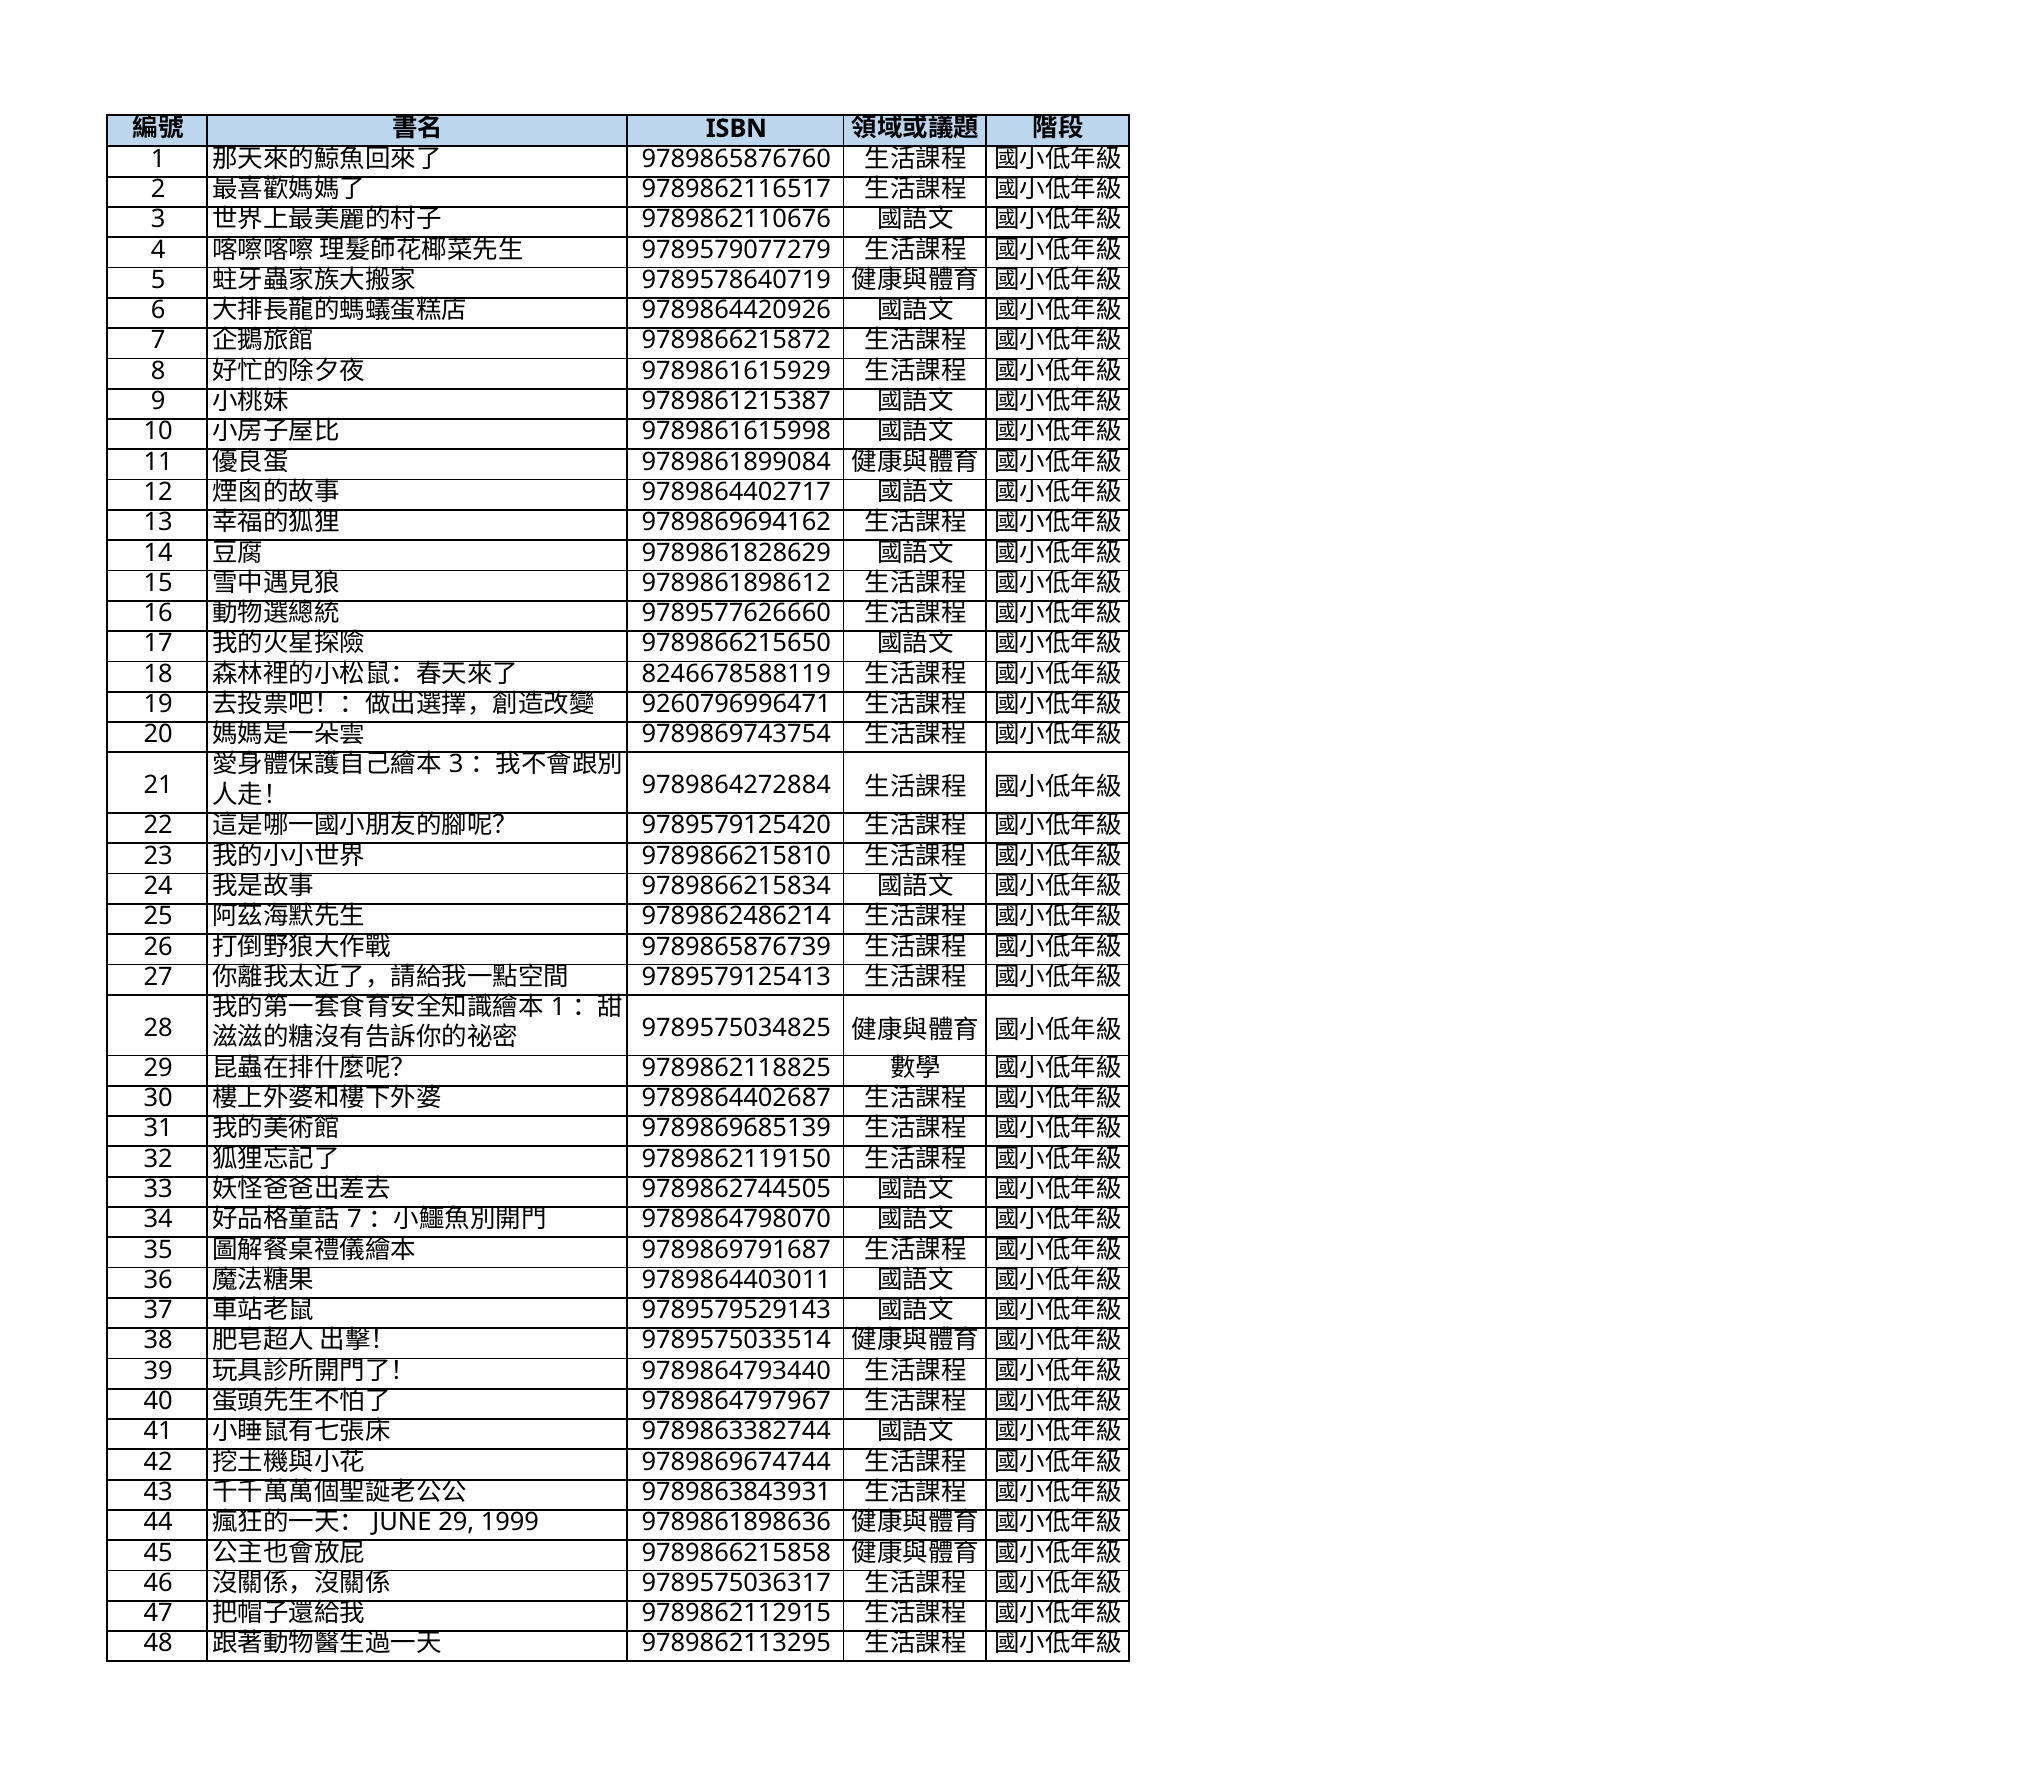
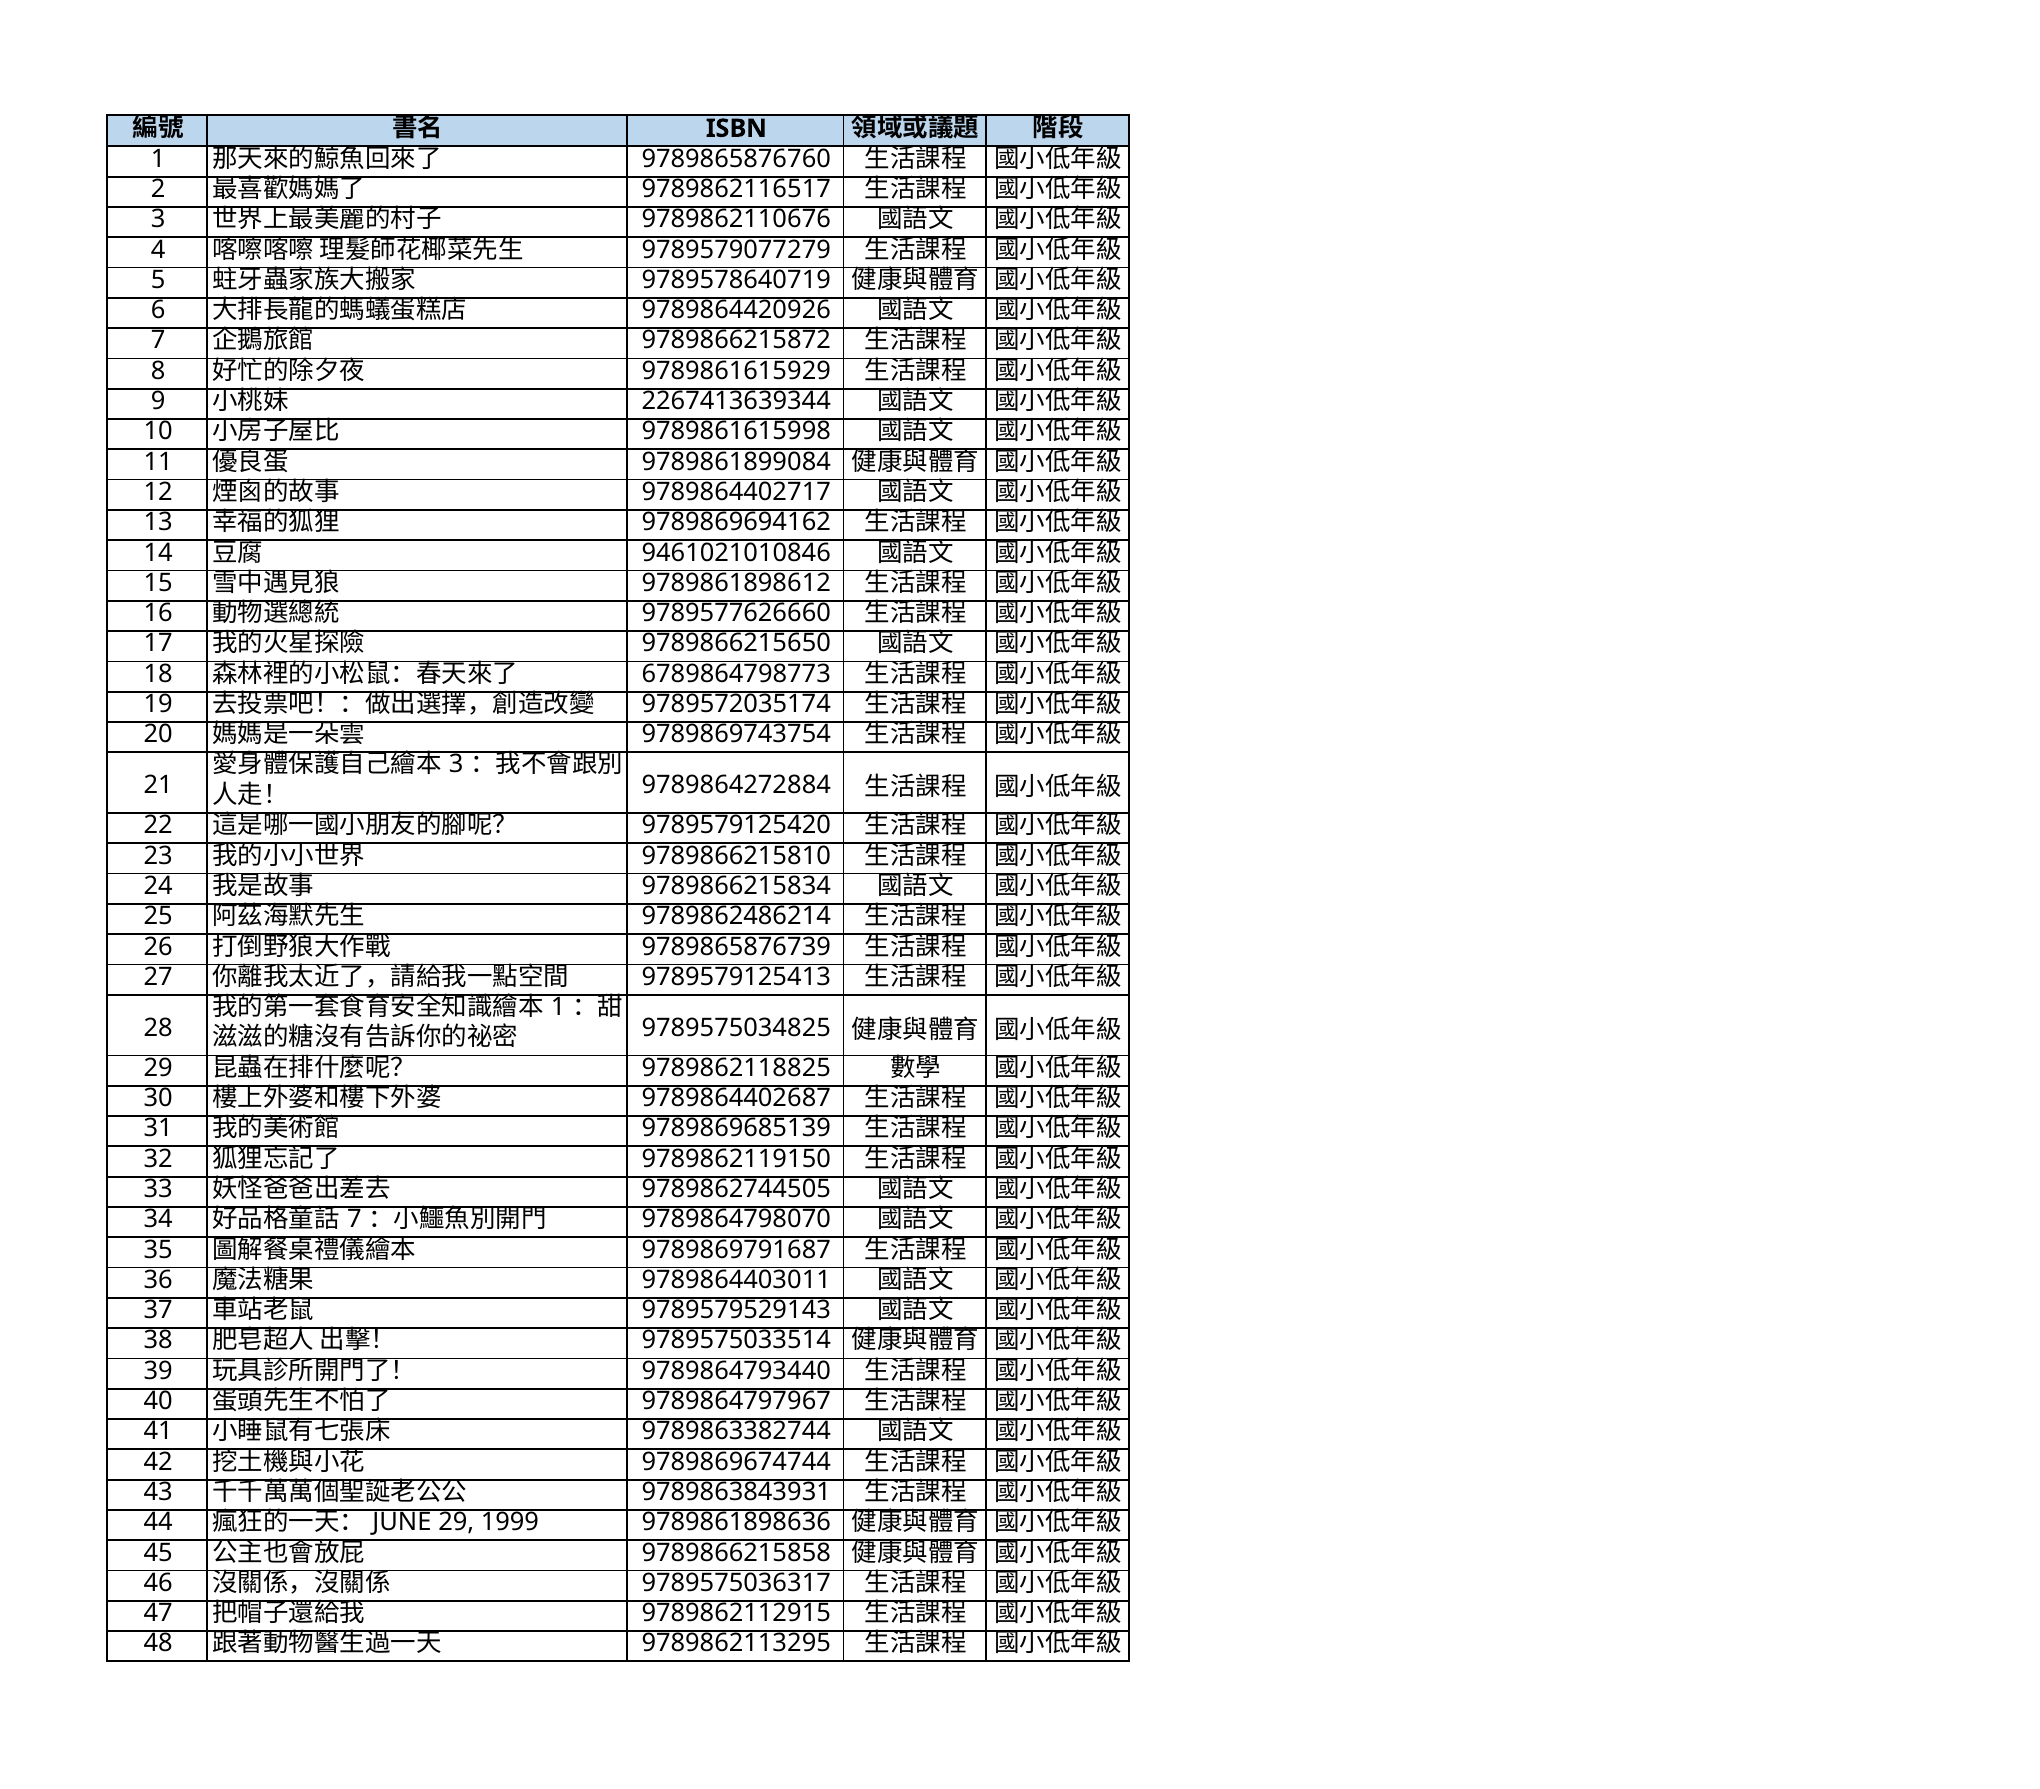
9789861215387: 9789861215387 -> 2267413639344 (736, 401)
9789861828629: 9789861828629 -> 9461021010846 (736, 553)
8246678588119: 8246678588119 -> 6789864798773 (736, 674)
9260796996471: 9260796996471 -> 9789572035174 (736, 704)
